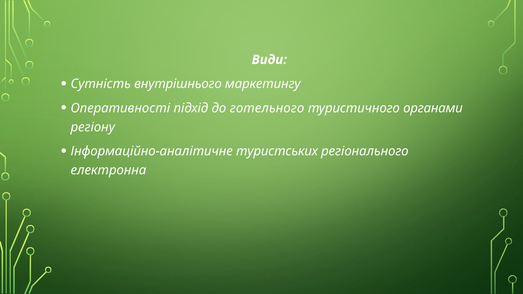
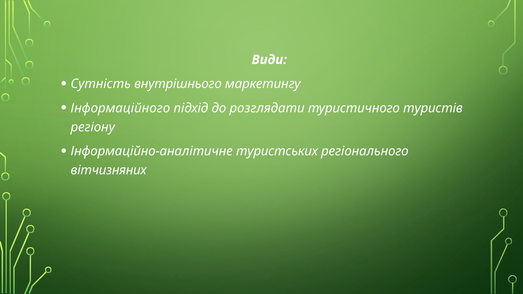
Оперативності: Оперативності -> Інформаційного (120, 108)
готельного: готельного -> розглядати (267, 108)
органами: органами -> туристів (433, 108)
електронна: електронна -> вітчизняних (109, 170)
